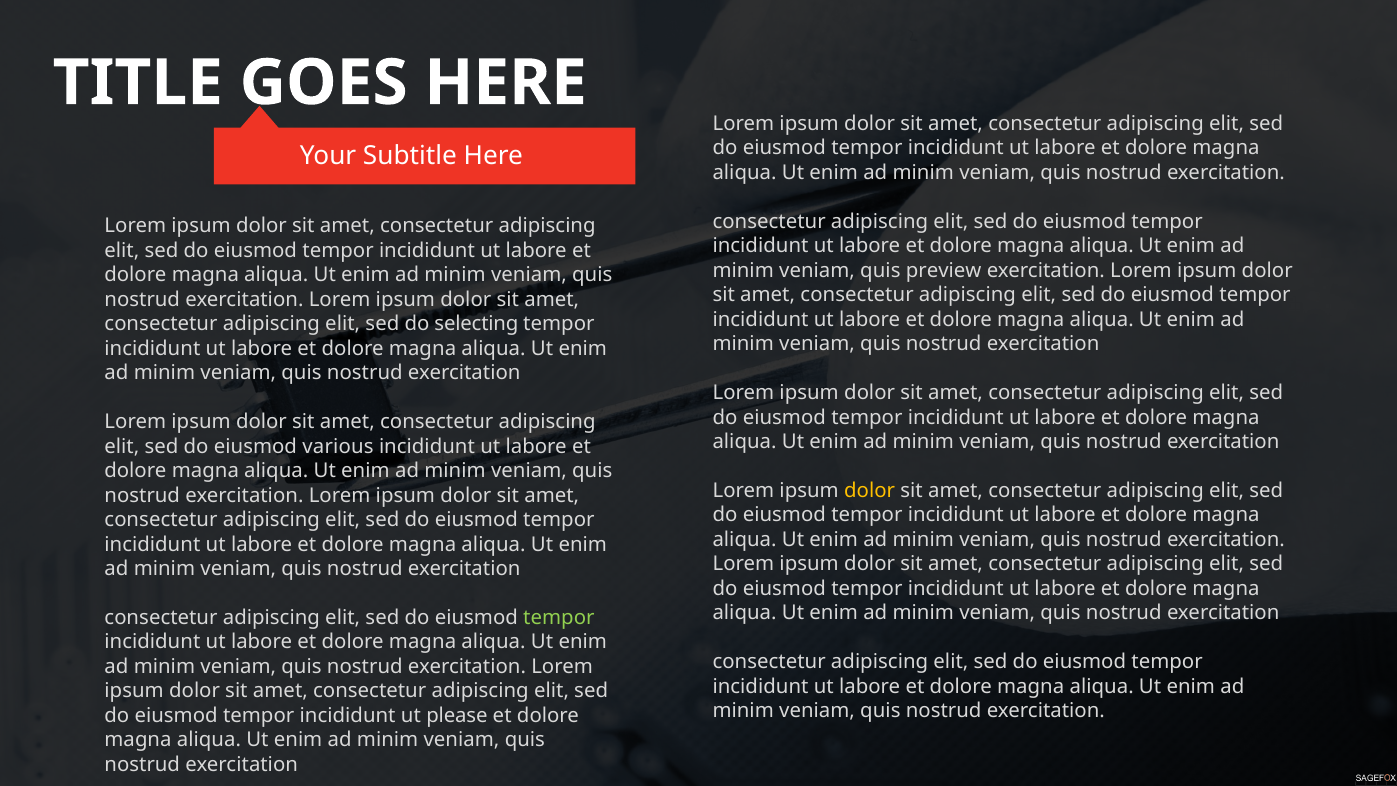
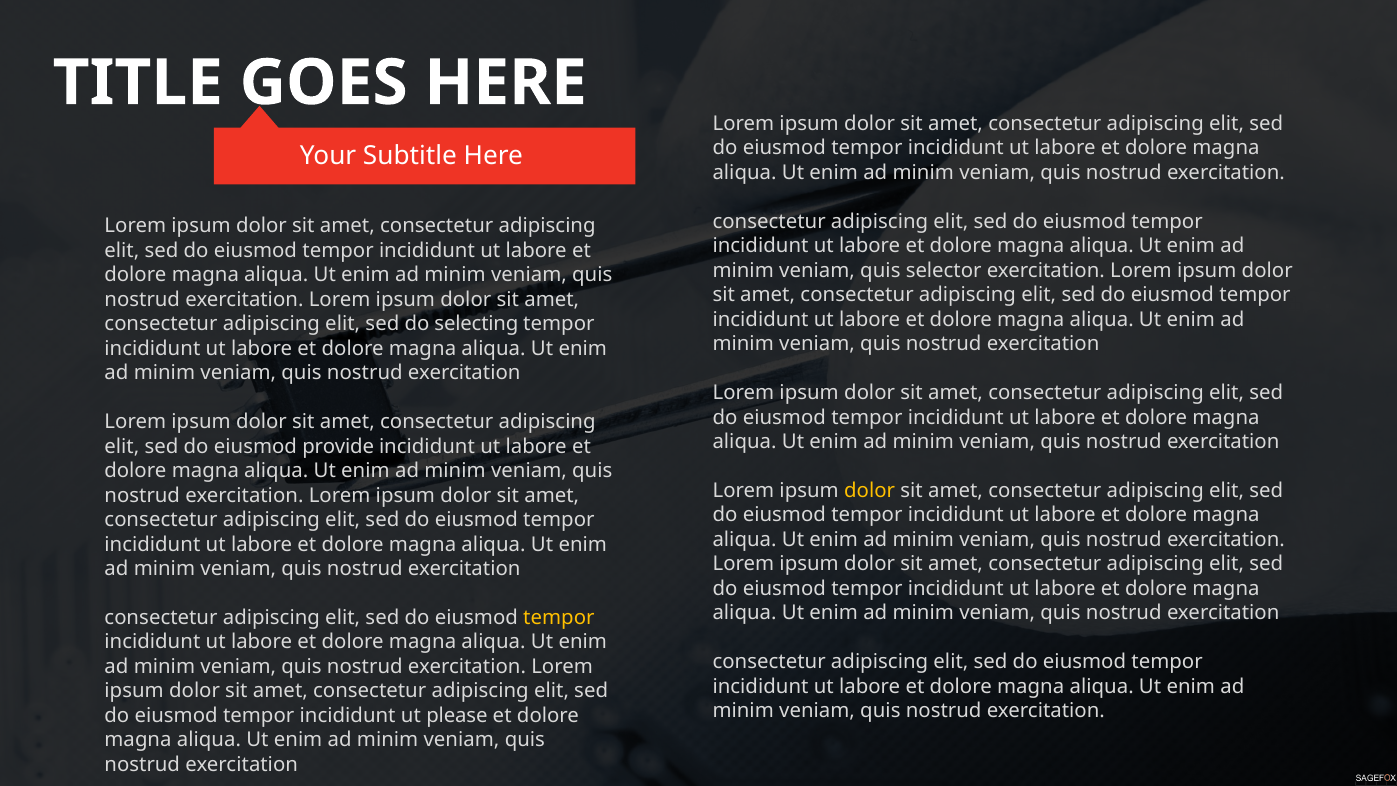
preview: preview -> selector (944, 270)
various: various -> provide (338, 446)
tempor colour: light green -> yellow (559, 618)
